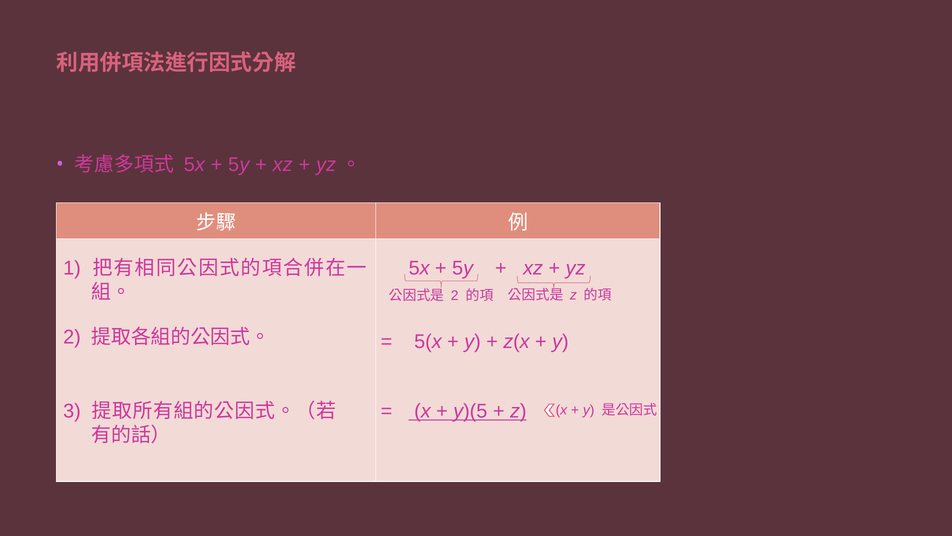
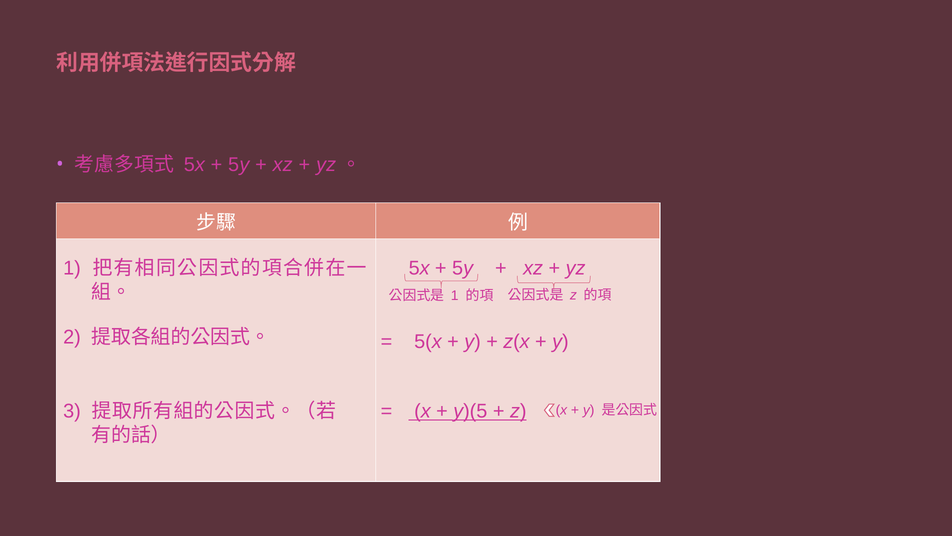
2: 2 -> 1 (455, 295)
